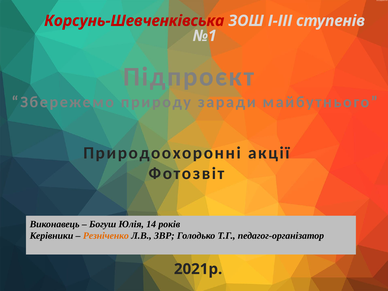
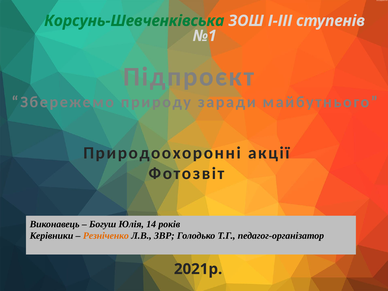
Корсунь-Шевченківська colour: red -> green (134, 21)
